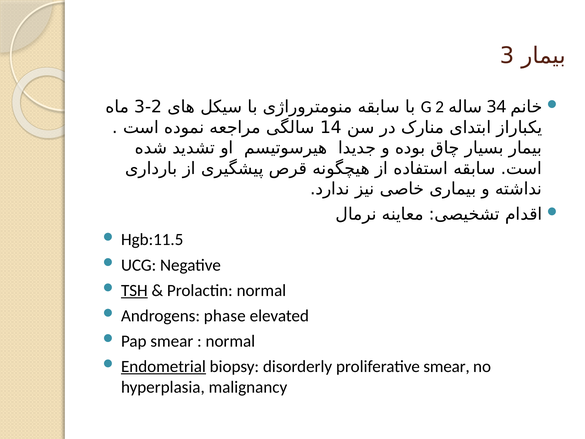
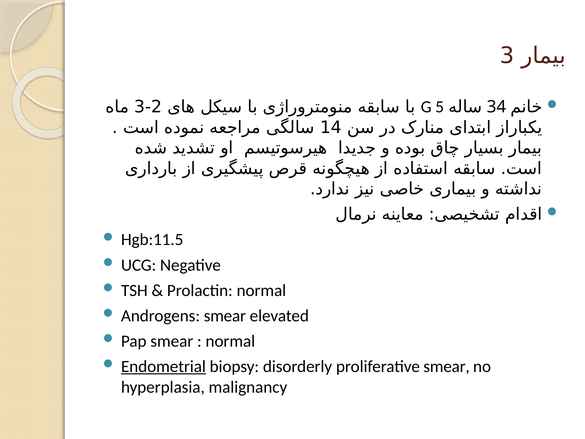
G 2: 2 -> 5 (440, 107)
TSH underline: present -> none (134, 290)
Androgens phase: phase -> smear (225, 316)
